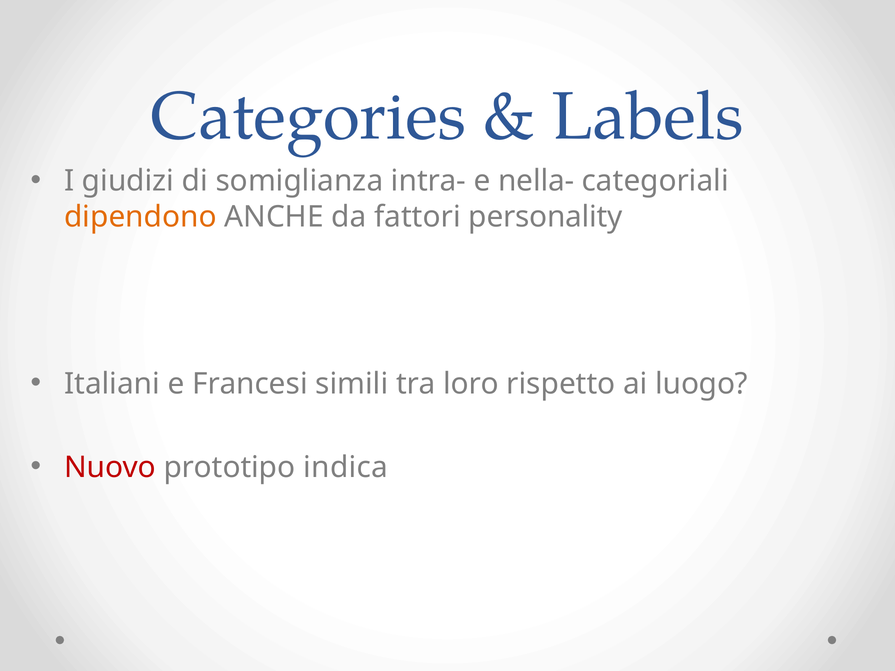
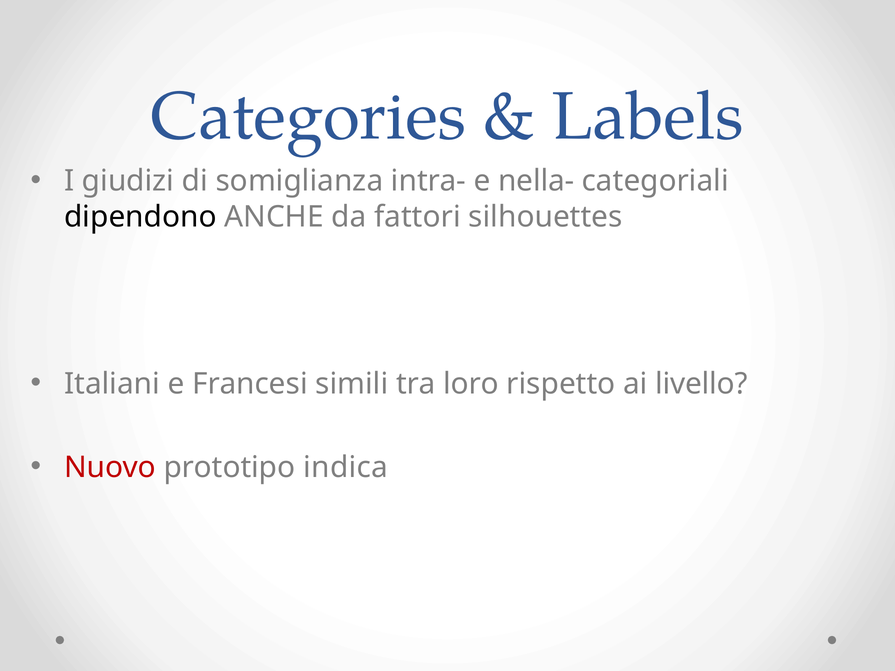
dipendono colour: orange -> black (140, 217)
personality: personality -> silhouettes (545, 217)
luogo: luogo -> livello (702, 384)
